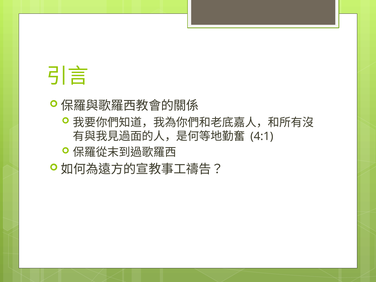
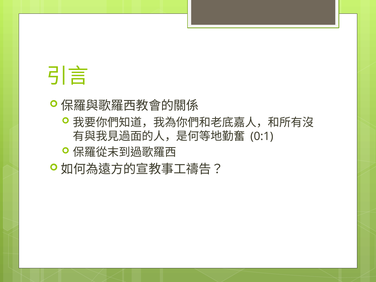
4:1: 4:1 -> 0:1 (262, 136)
